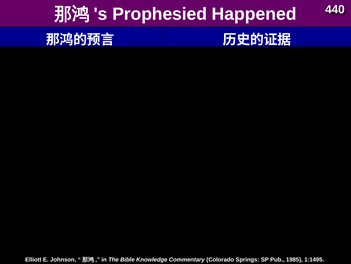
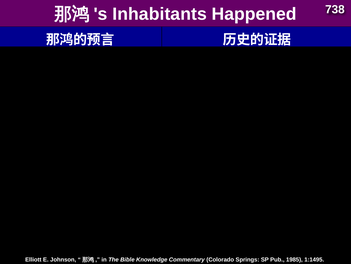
Prophesied: Prophesied -> Inhabitants (160, 14)
440: 440 -> 738 (335, 10)
